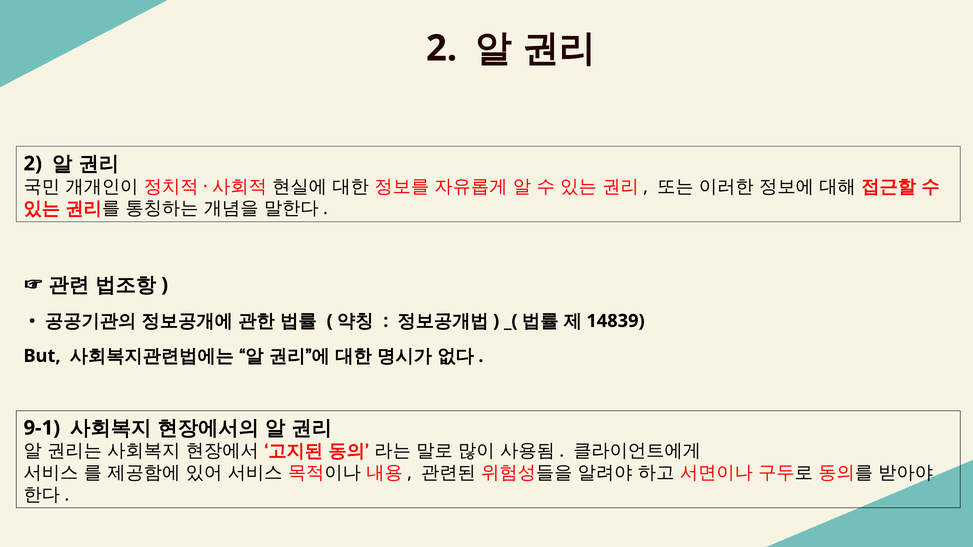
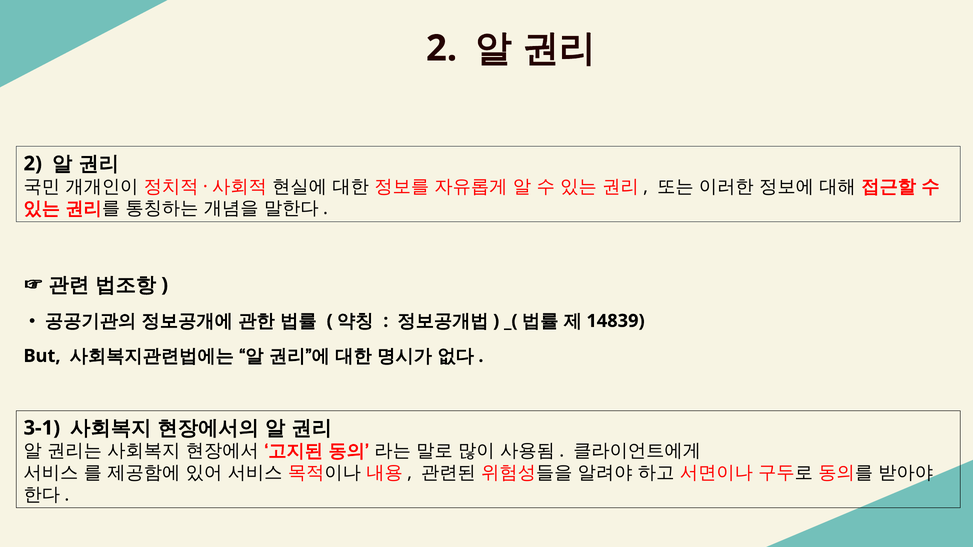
9-1: 9-1 -> 3-1 (42, 428)
